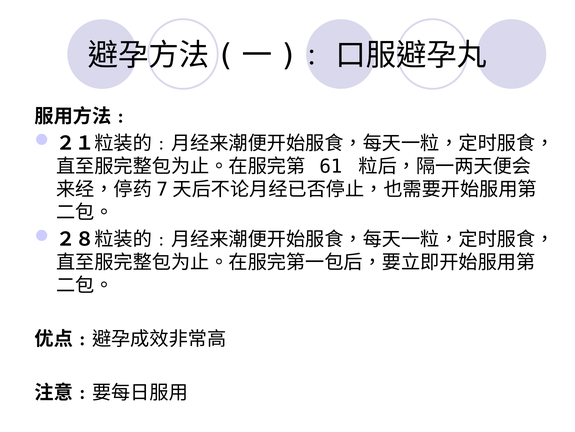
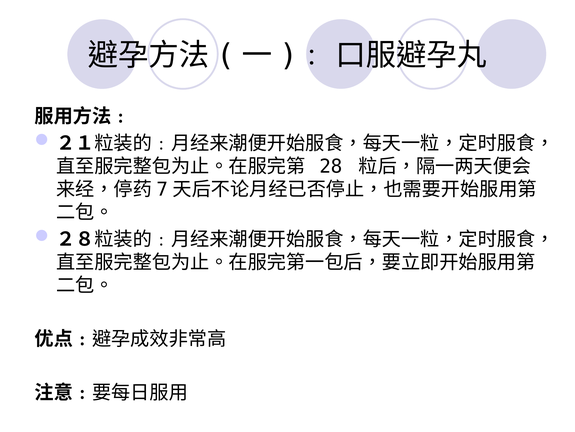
61: 61 -> 28 (331, 166)
